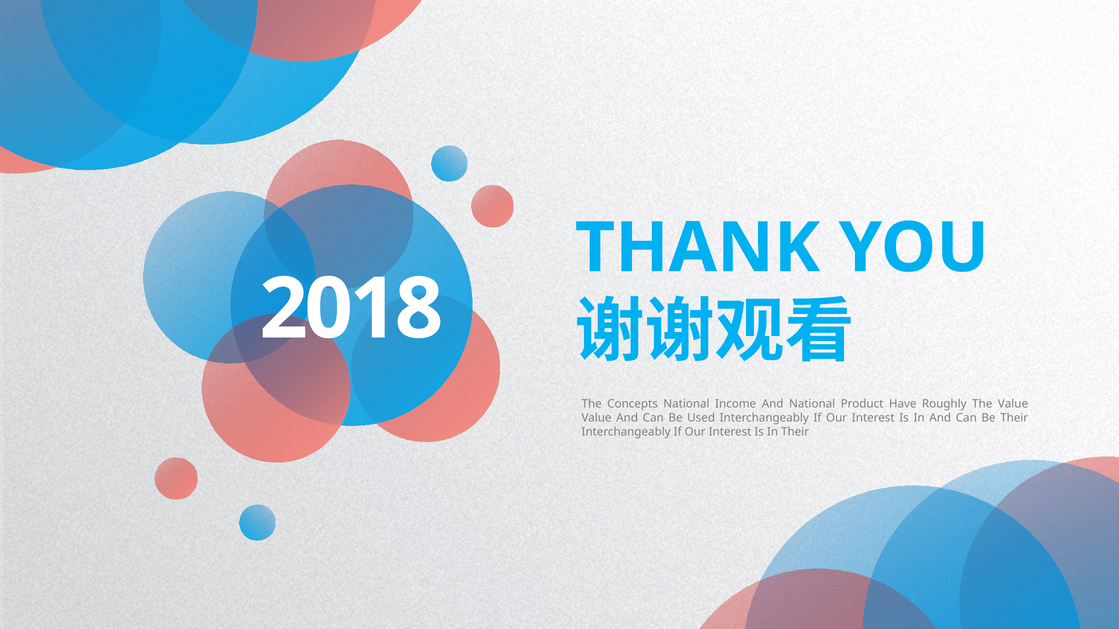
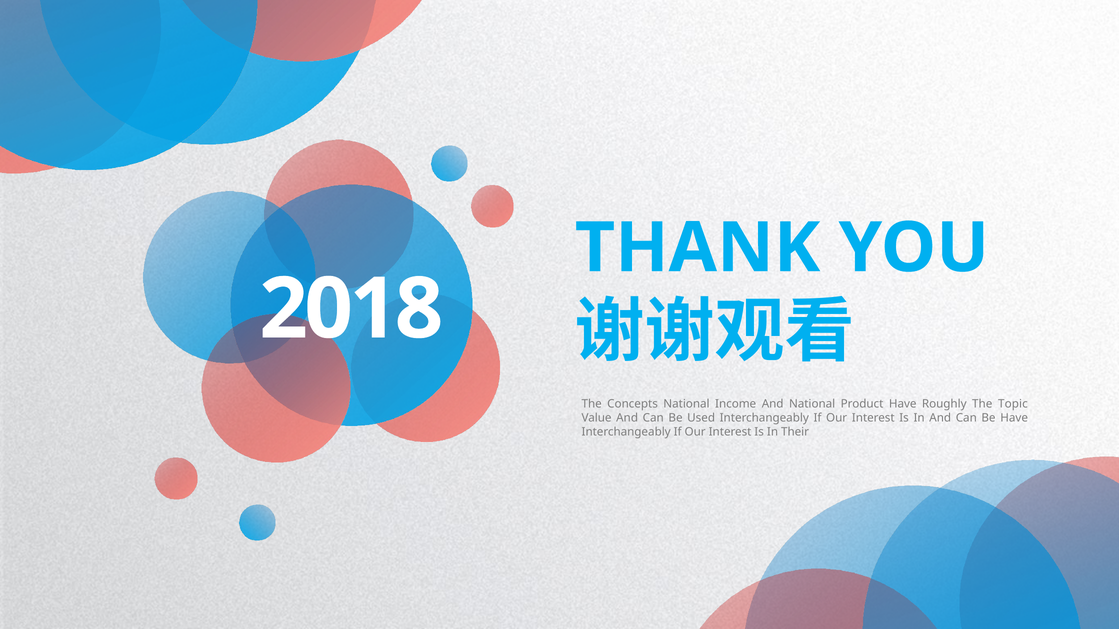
The Value: Value -> Topic (1013, 404)
Be Their: Their -> Have (1014, 418)
